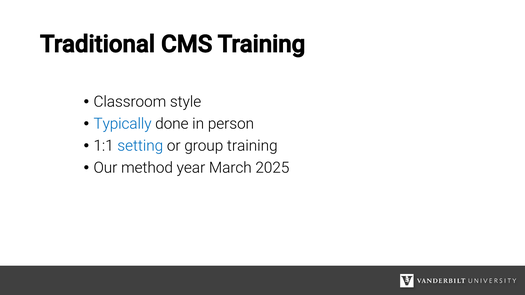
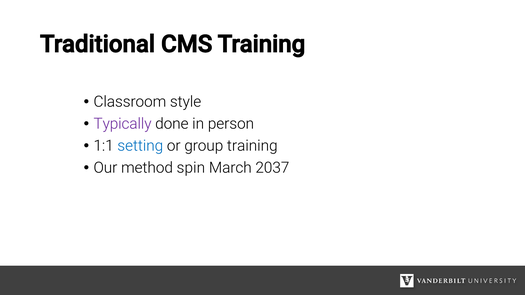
Typically colour: blue -> purple (123, 124)
year: year -> spin (191, 168)
2025: 2025 -> 2037 (272, 168)
